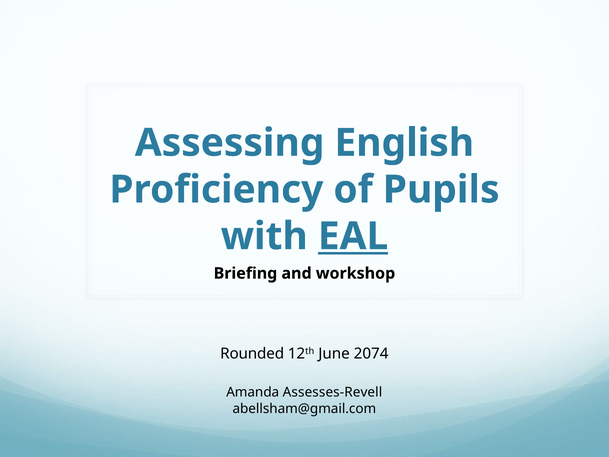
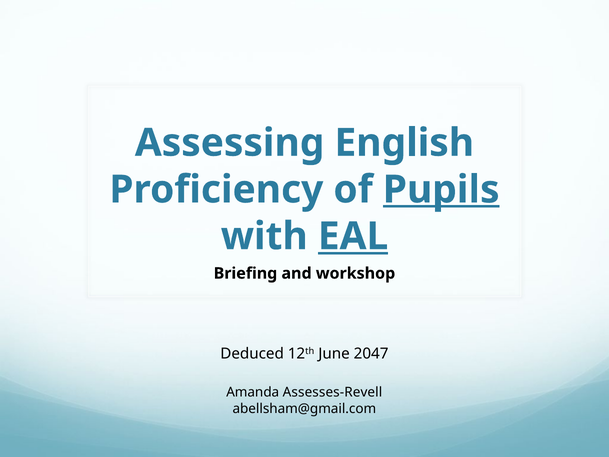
Pupils underline: none -> present (441, 190)
Rounded: Rounded -> Deduced (252, 354)
2074: 2074 -> 2047 (371, 354)
